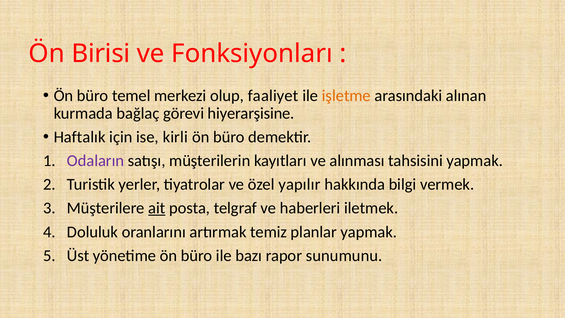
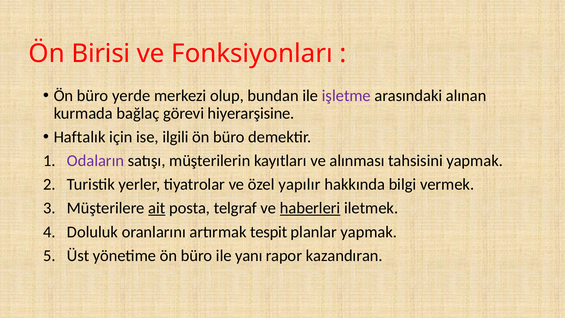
temel: temel -> yerde (131, 96)
faaliyet: faaliyet -> bundan (273, 96)
işletme colour: orange -> purple (346, 96)
kirli: kirli -> ilgili (175, 137)
haberleri underline: none -> present (310, 208)
temiz: temiz -> tespit (269, 232)
bazı: bazı -> yanı (249, 255)
sunumunu: sunumunu -> kazandıran (344, 255)
